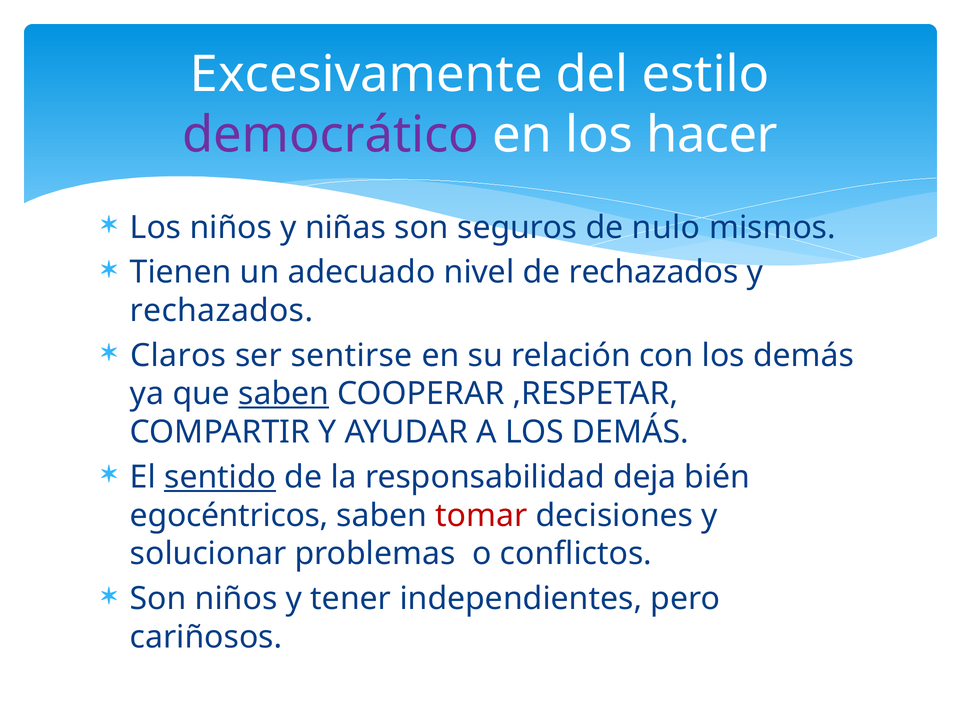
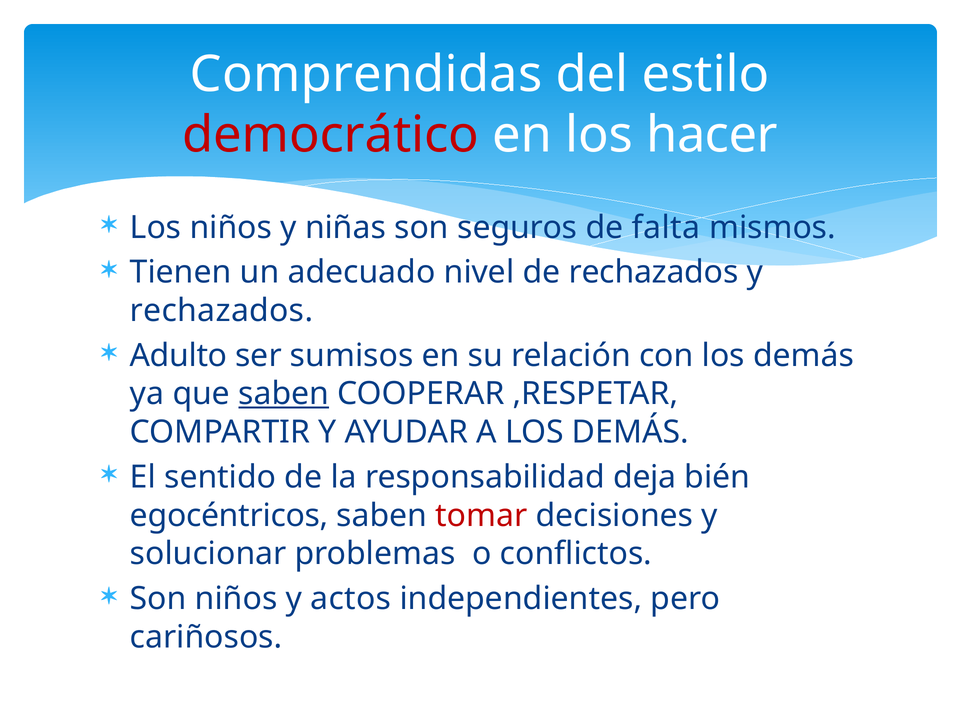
Excesivamente: Excesivamente -> Comprendidas (366, 74)
democrático colour: purple -> red (331, 135)
nulo: nulo -> falta (666, 228)
Claros: Claros -> Adulto (179, 355)
sentirse: sentirse -> sumisos (352, 355)
sentido underline: present -> none (220, 477)
tener: tener -> actos (351, 599)
